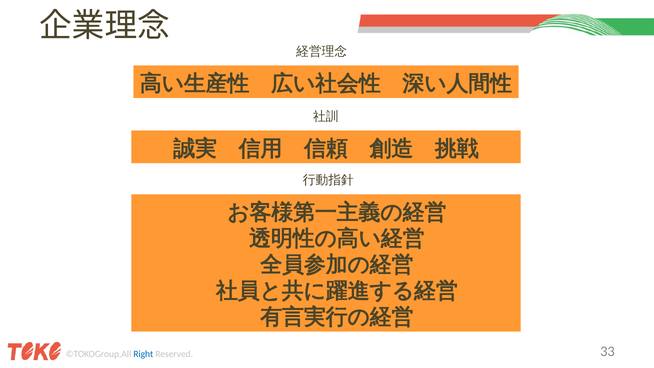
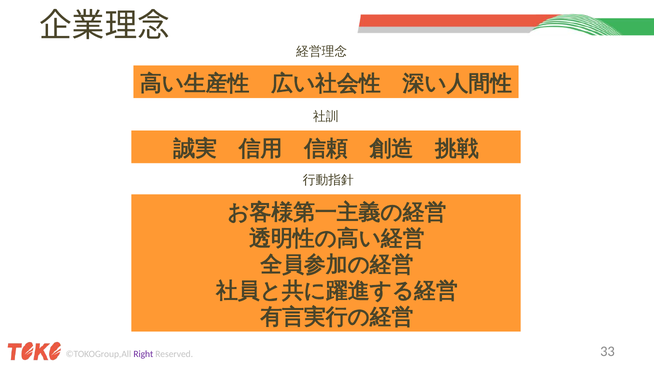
Right colour: blue -> purple (143, 354)
